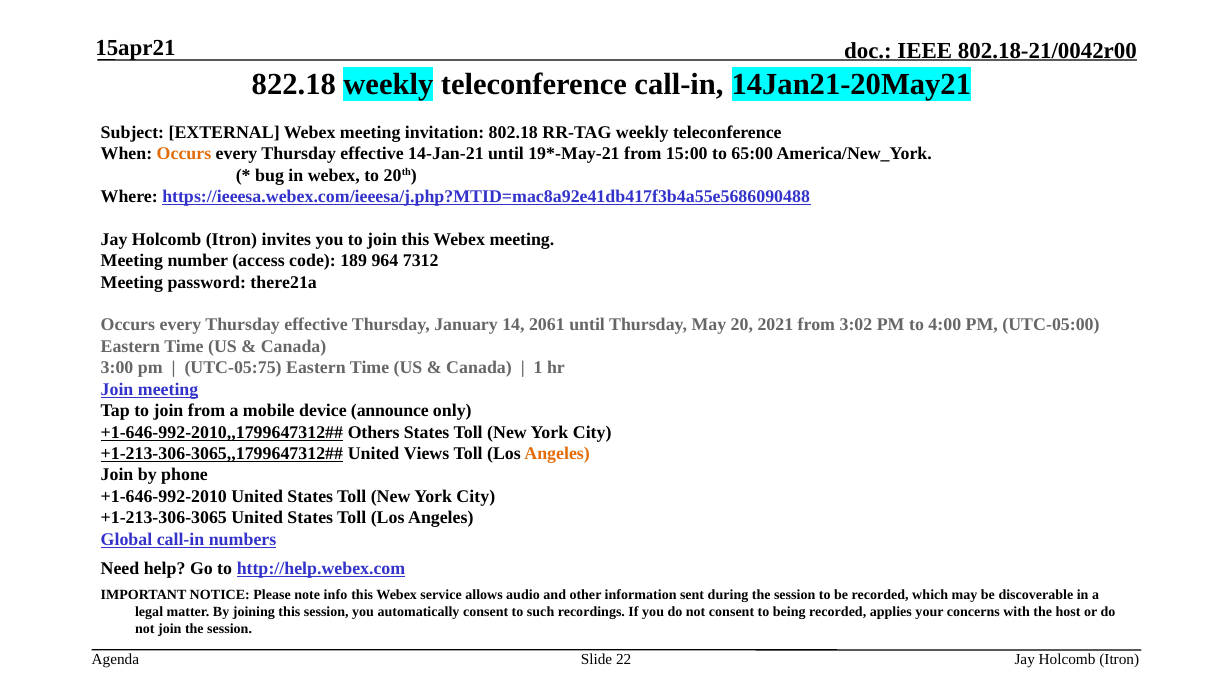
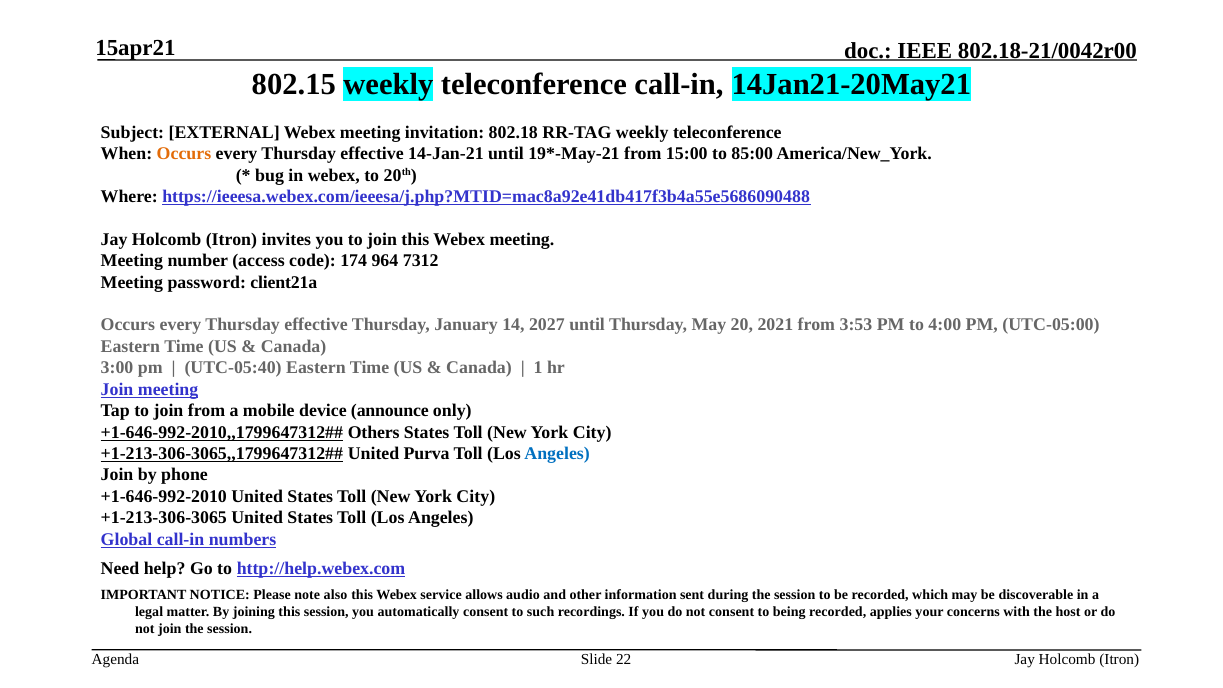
822.18: 822.18 -> 802.15 (294, 84)
65:00: 65:00 -> 85:00 (752, 154)
189: 189 -> 174 (354, 261)
there21a: there21a -> client21a (284, 282)
2061: 2061 -> 2027 (547, 325)
3:02: 3:02 -> 3:53 (856, 325)
UTC-05:75: UTC-05:75 -> UTC-05:40 (233, 368)
Views: Views -> Purva (427, 454)
Angeles colour: orange -> blue (557, 454)
info: info -> also (336, 595)
